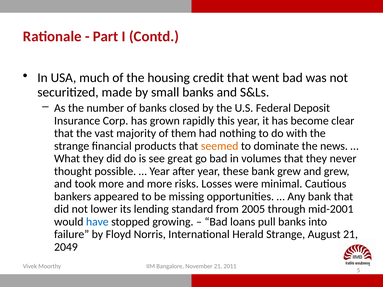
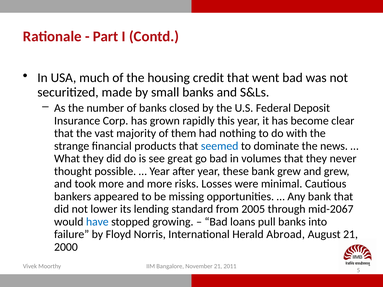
seemed colour: orange -> blue (220, 146)
mid-2001: mid-2001 -> mid-2067 (331, 209)
Herald Strange: Strange -> Abroad (286, 235)
2049: 2049 -> 2000 (66, 247)
